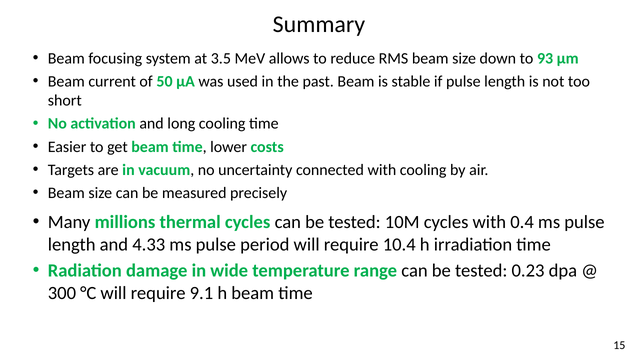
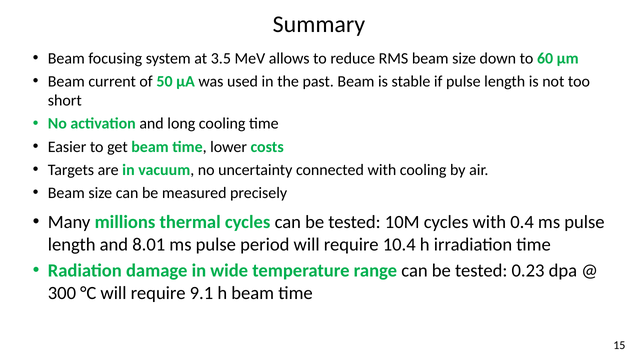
93: 93 -> 60 (545, 58)
4.33: 4.33 -> 8.01 (149, 244)
